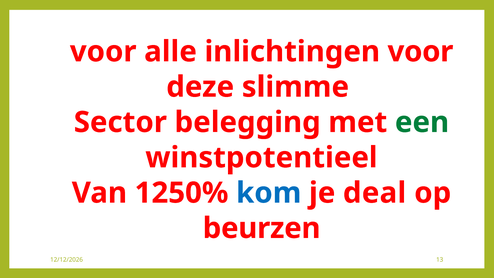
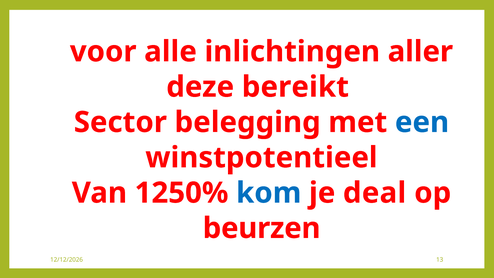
inlichtingen voor: voor -> aller (420, 52)
slimme: slimme -> bereikt (295, 87)
een colour: green -> blue (422, 122)
